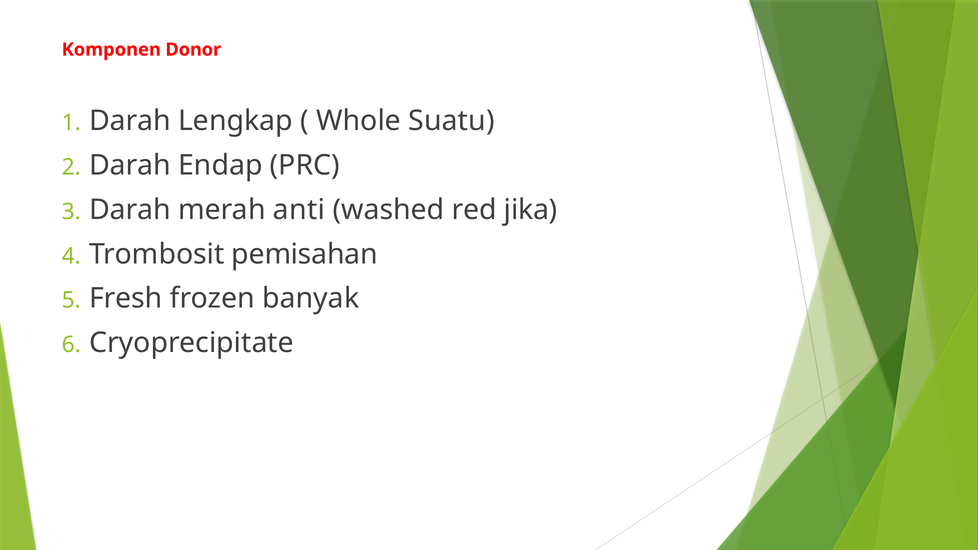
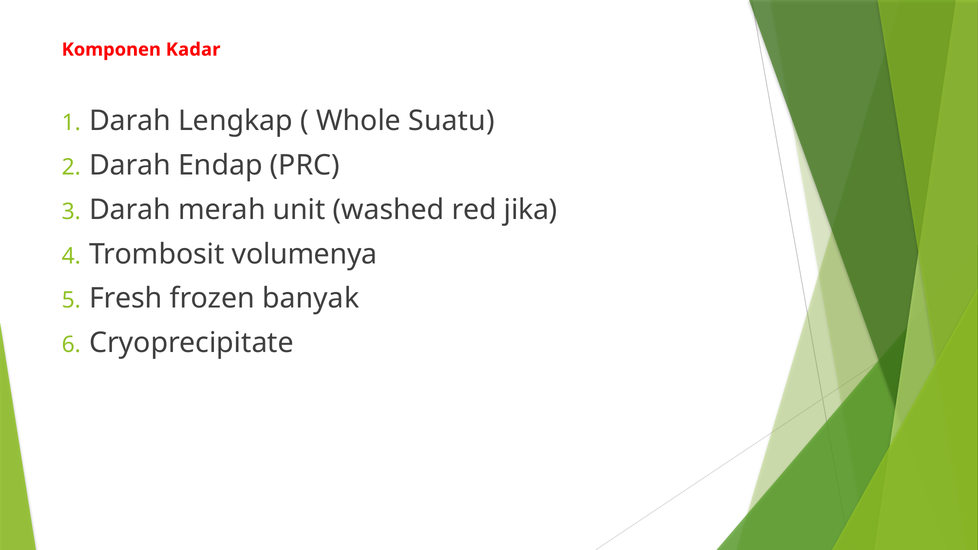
Donor: Donor -> Kadar (193, 50)
anti: anti -> unit (299, 210)
pemisahan: pemisahan -> volumenya (305, 254)
